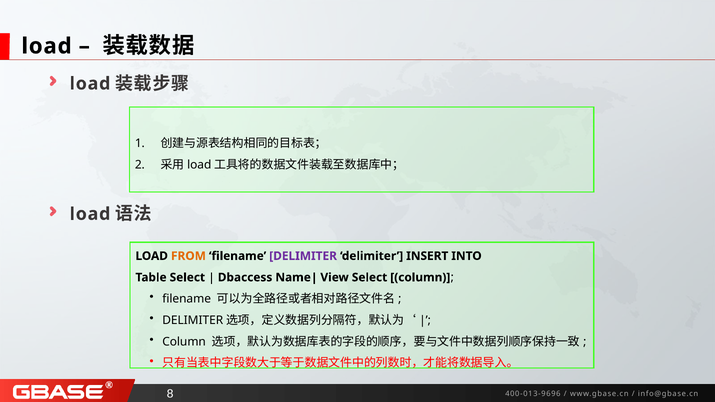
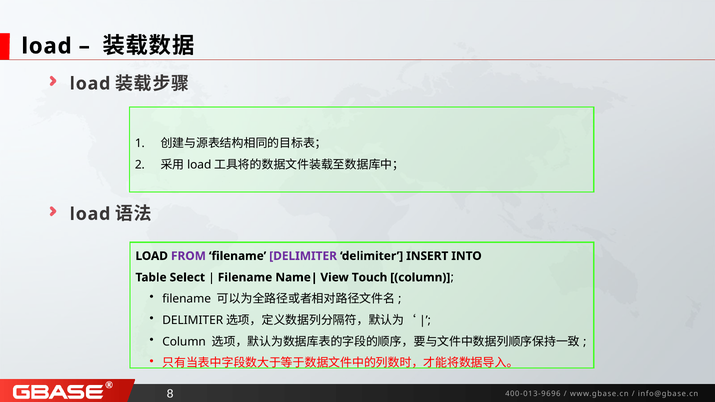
FROM colour: orange -> purple (188, 256)
Dbaccess: Dbaccess -> Filename (245, 278)
View Select: Select -> Touch (370, 278)
